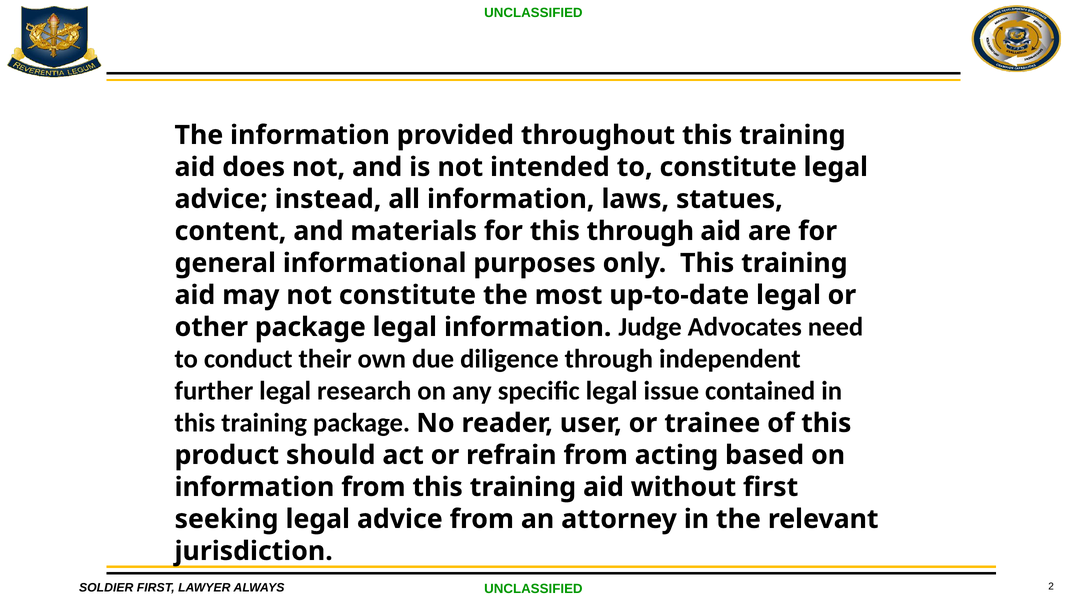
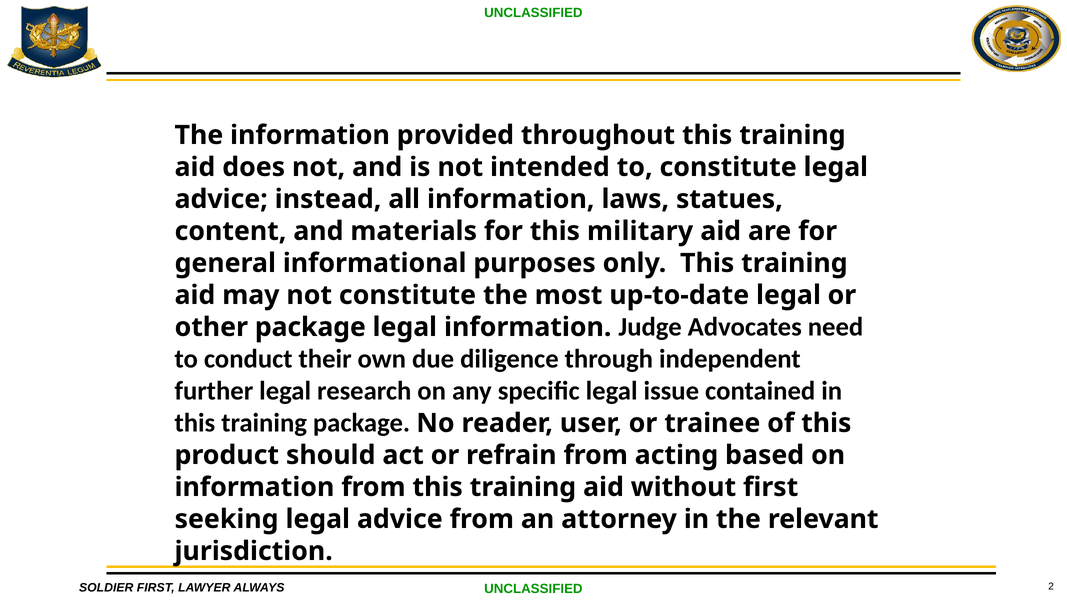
this through: through -> military (640, 231)
